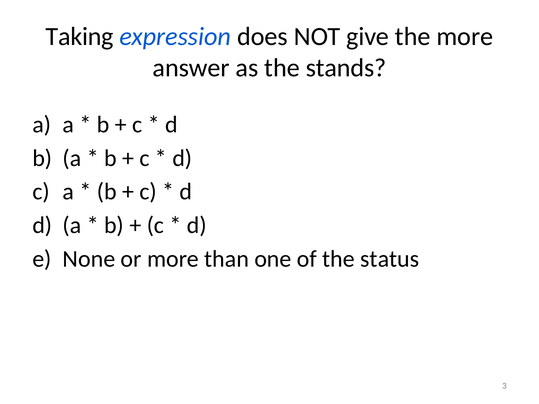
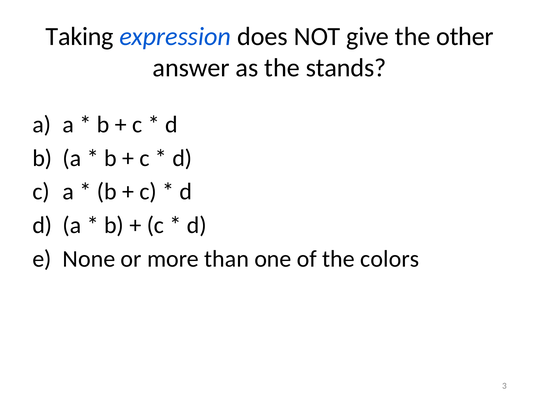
the more: more -> other (465, 36)
status: status -> colors (390, 259)
